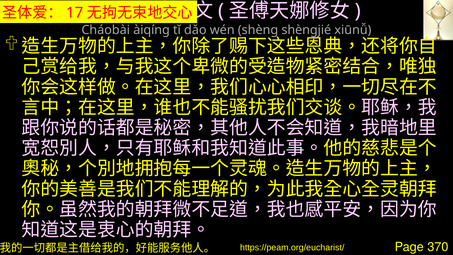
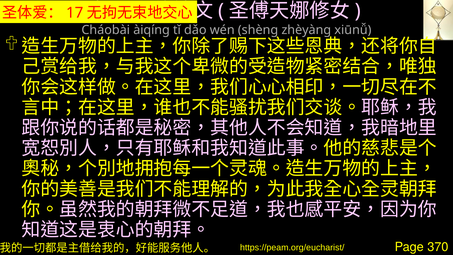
shèngjié: shèngjié -> zhèyàng (306, 30)
